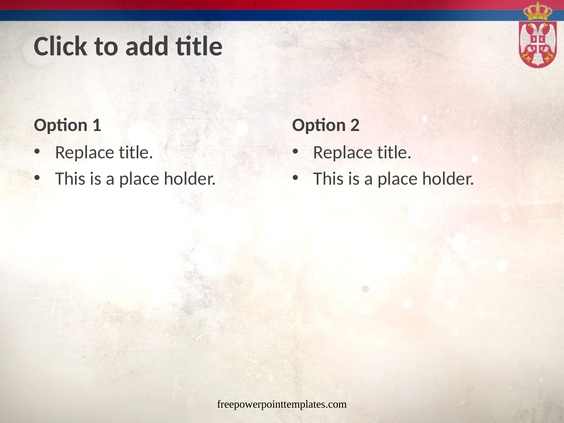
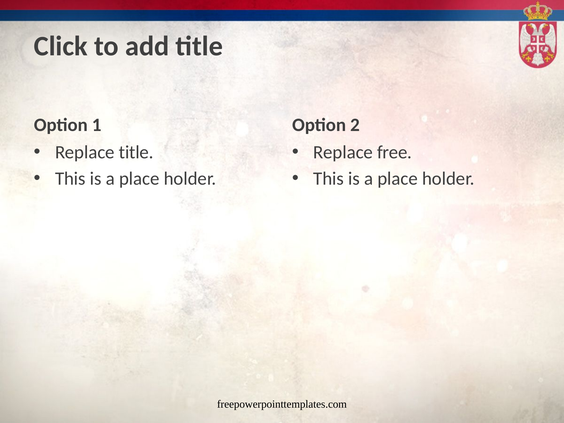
title: title -> free (395, 152)
